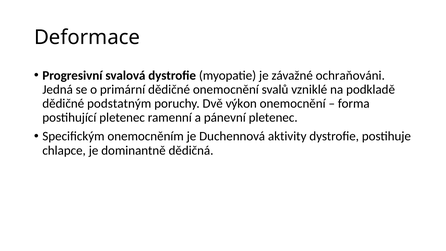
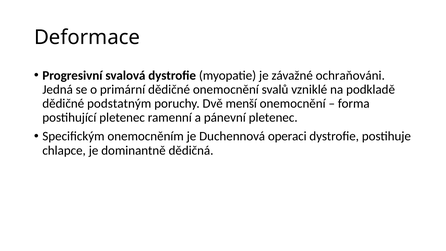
výkon: výkon -> menší (241, 104)
aktivity: aktivity -> operaci (287, 136)
